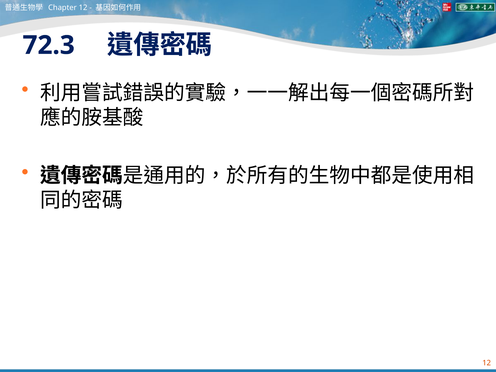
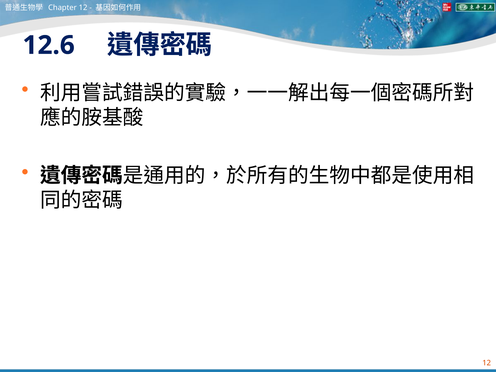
72.3: 72.3 -> 12.6 (49, 45)
